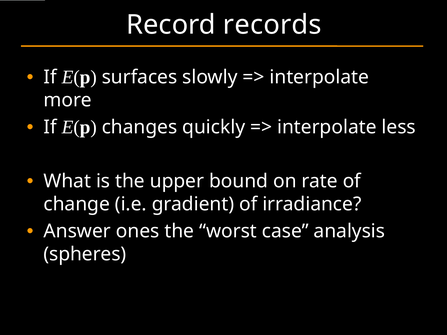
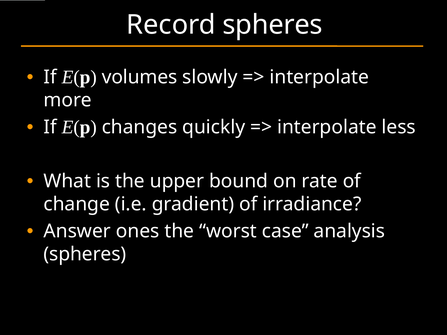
Record records: records -> spheres (273, 25)
surfaces: surfaces -> volumes (140, 77)
